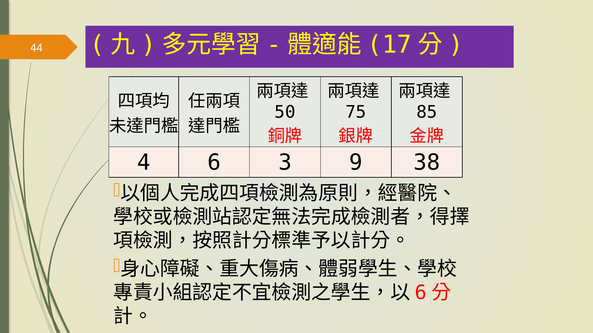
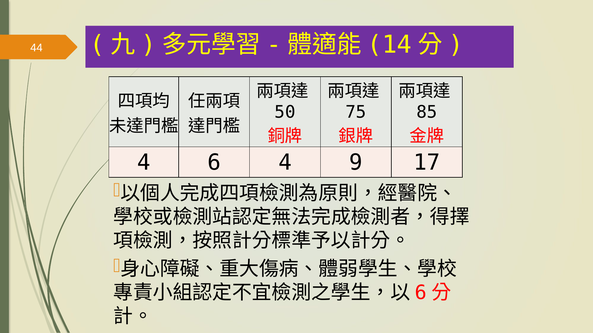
17: 17 -> 14 (390, 45)
6 3: 3 -> 4 (285, 163)
38: 38 -> 17 (427, 163)
